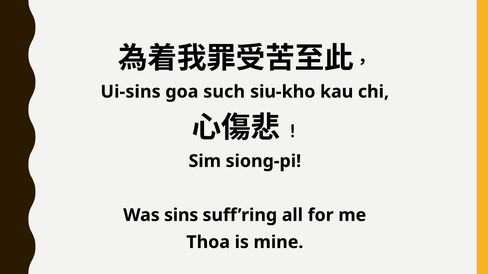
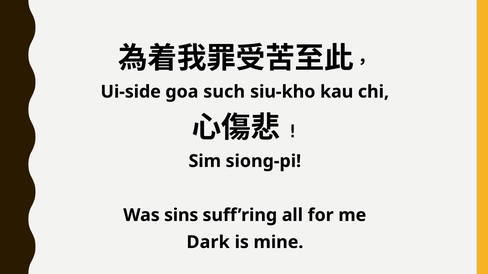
Ui-sins: Ui-sins -> Ui-side (131, 92)
Thoa: Thoa -> Dark (208, 243)
